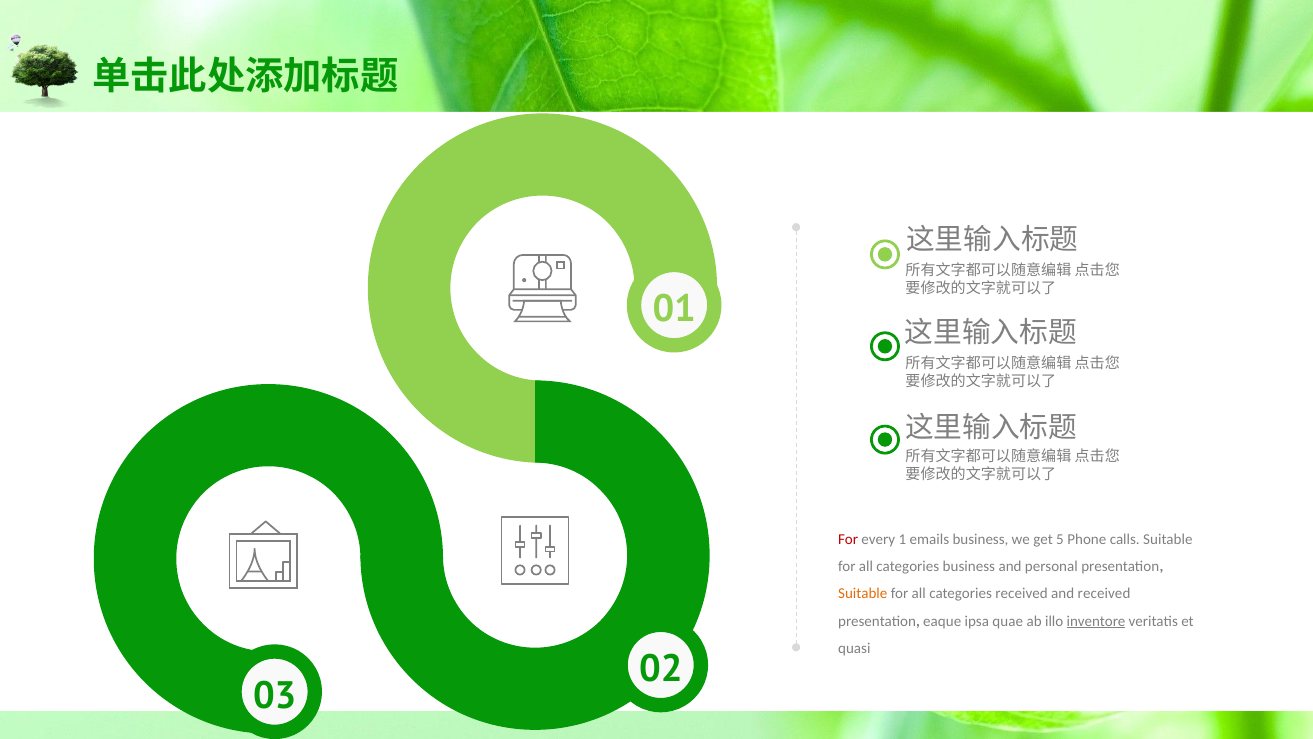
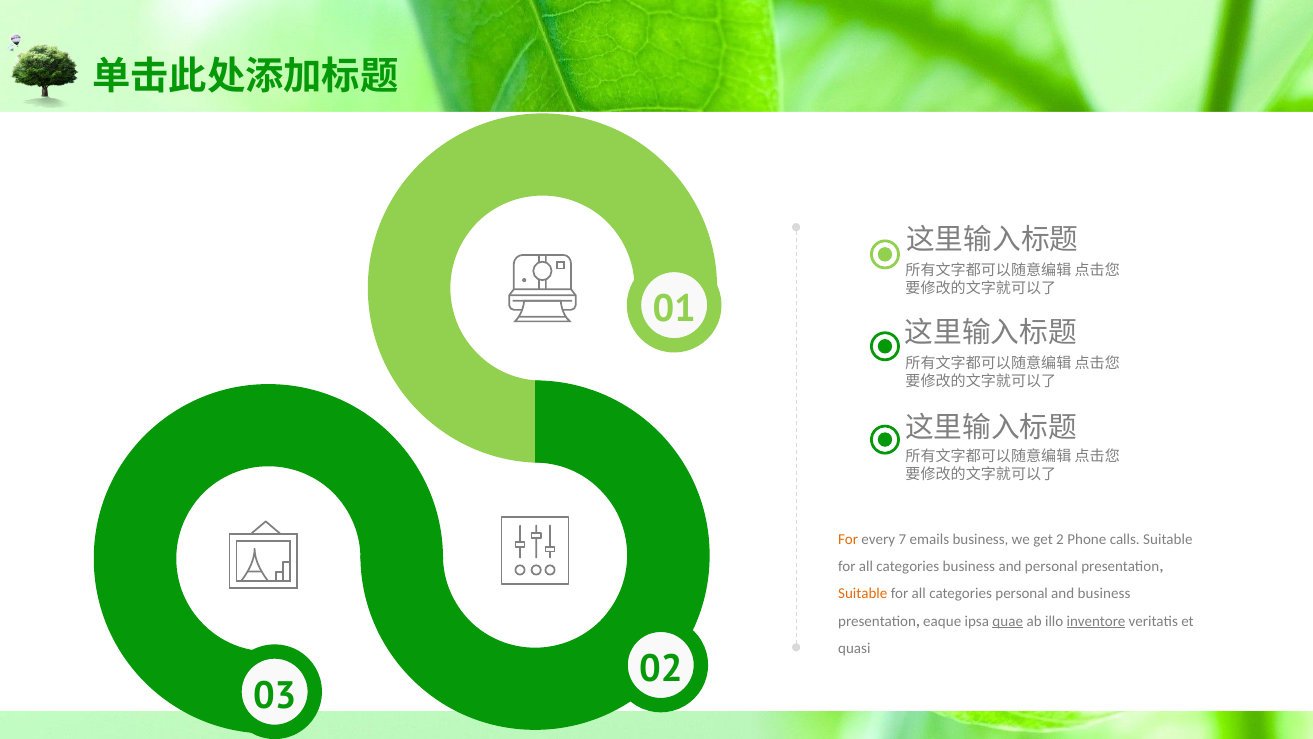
For colour: red -> orange (848, 540)
1: 1 -> 7 (902, 540)
5: 5 -> 2 (1060, 540)
categories received: received -> personal (1022, 594)
and received: received -> business (1104, 594)
quae underline: none -> present (1008, 621)
